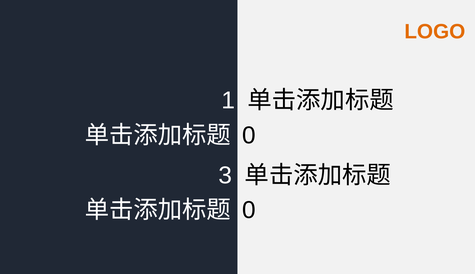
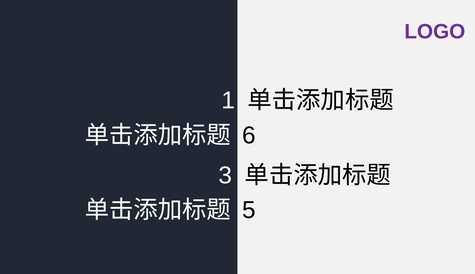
LOGO colour: orange -> purple (435, 32)
0: 0 -> 6 (249, 135)
0: 0 -> 5 (249, 210)
